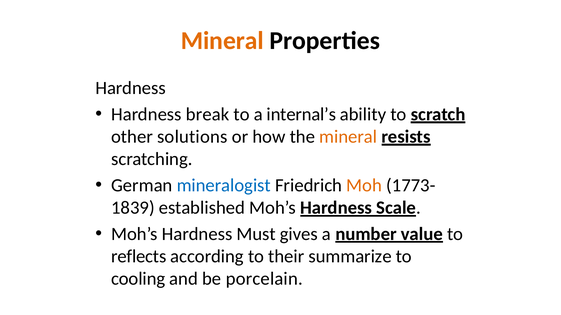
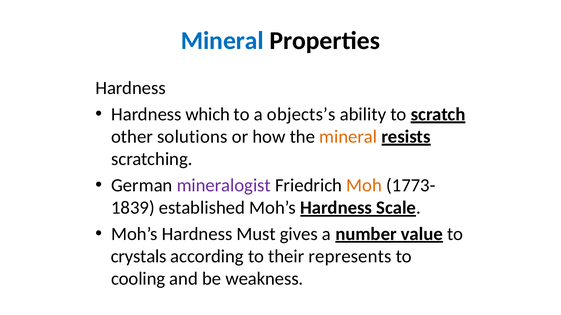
Mineral colour: orange -> blue (222, 41)
break: break -> which (208, 114)
internal’s: internal’s -> objects’s (301, 114)
mineralogist colour: blue -> purple (224, 186)
reflects: reflects -> crystals (139, 257)
summarize: summarize -> represents (350, 257)
porcelain: porcelain -> weakness (264, 279)
